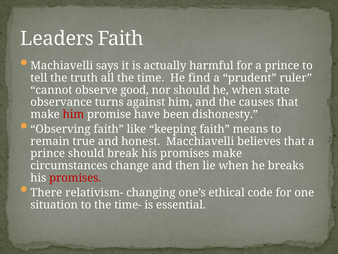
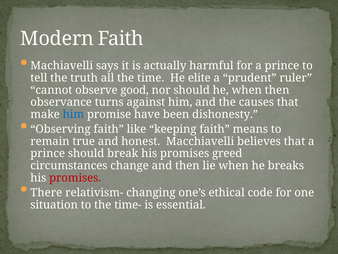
Leaders: Leaders -> Modern (57, 39)
find: find -> elite (199, 78)
when state: state -> then (277, 90)
him colour: red -> blue (73, 114)
promises make: make -> greed (227, 153)
